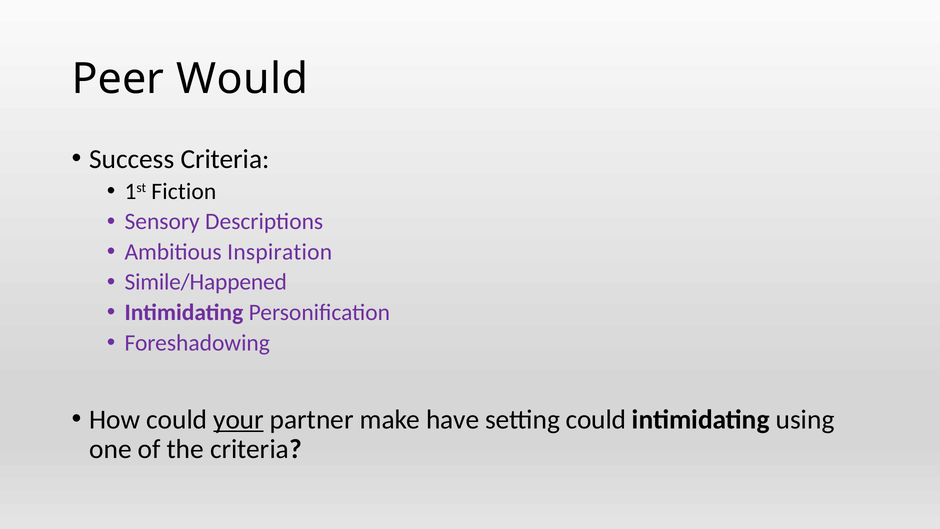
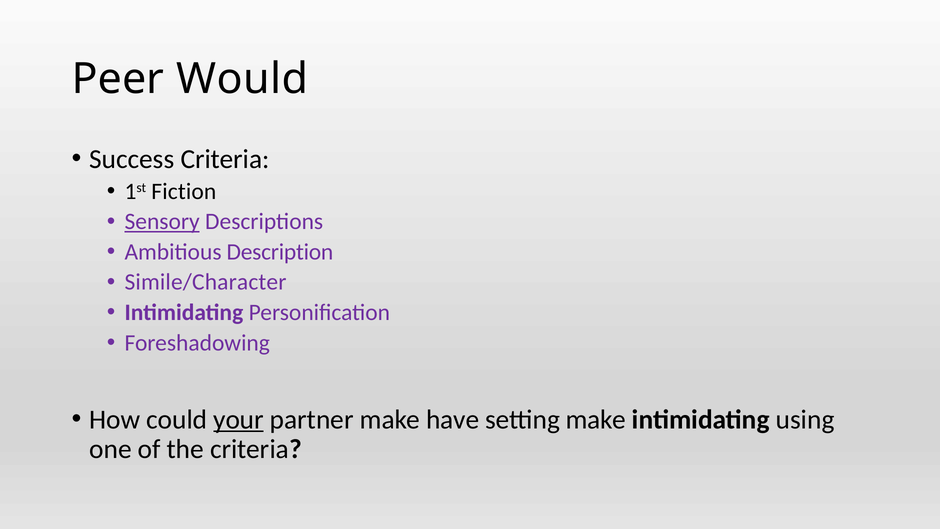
Sensory underline: none -> present (162, 222)
Inspiration: Inspiration -> Description (280, 252)
Simile/Happened: Simile/Happened -> Simile/Character (206, 282)
setting could: could -> make (596, 419)
